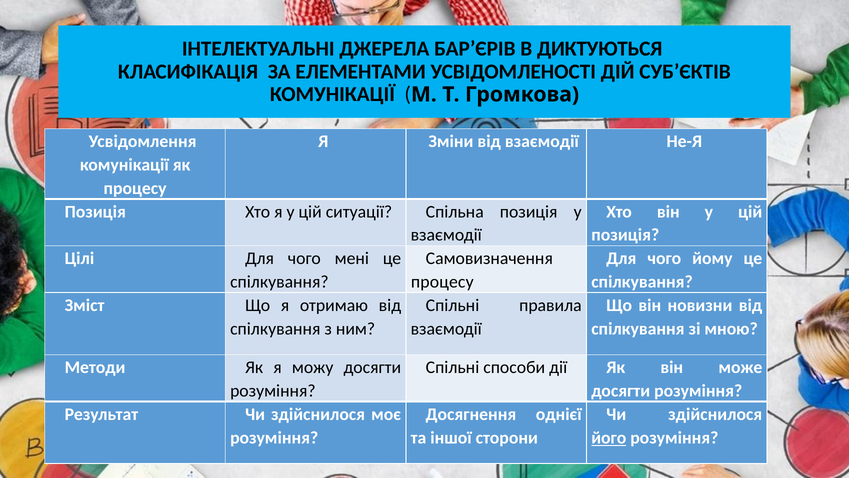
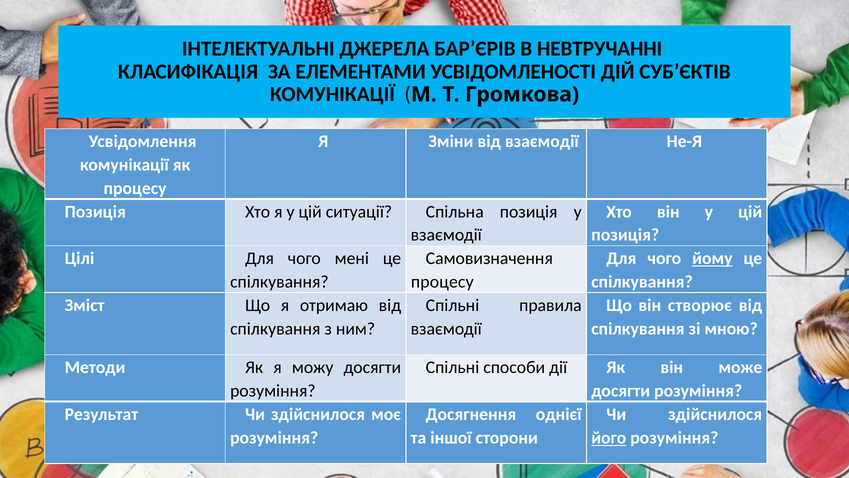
ДИКТУЮТЬСЯ: ДИКТУЮТЬСЯ -> НЕВТРУЧАННІ (600, 49)
йому underline: none -> present (712, 258)
новизни: новизни -> створює (700, 305)
